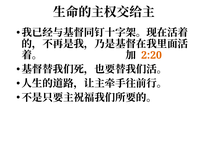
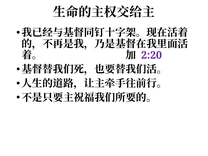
2:20 colour: orange -> purple (151, 55)
